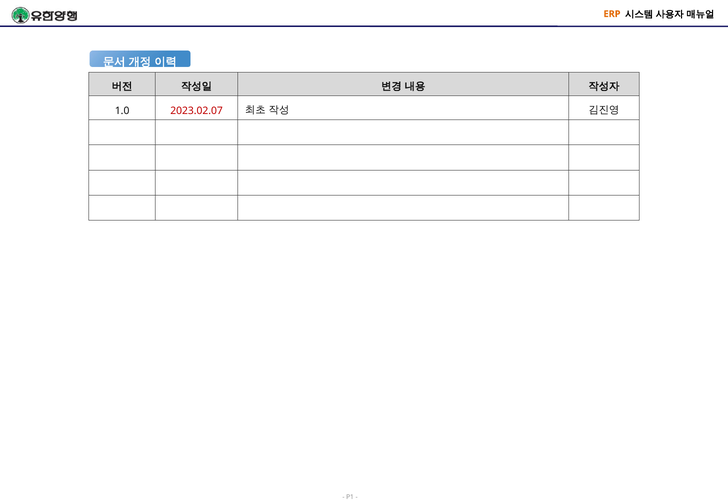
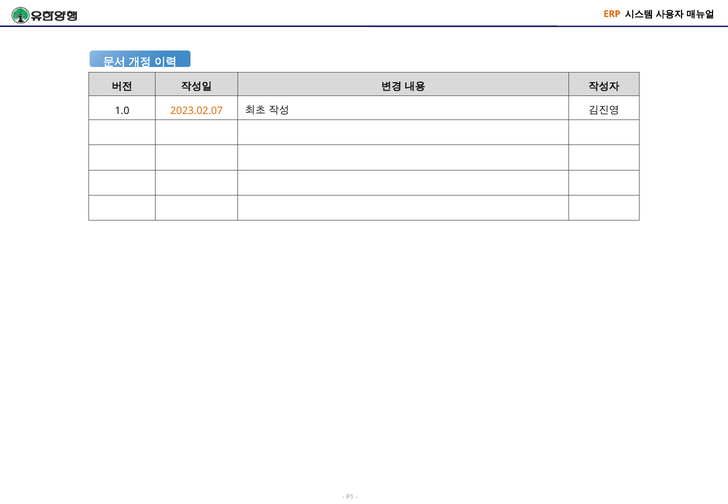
2023.02.07 colour: red -> orange (197, 111)
